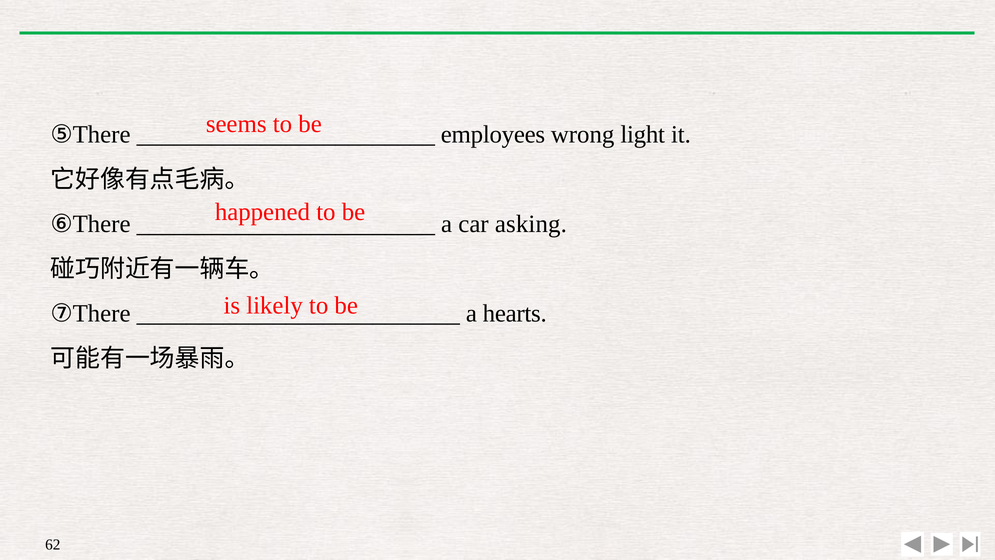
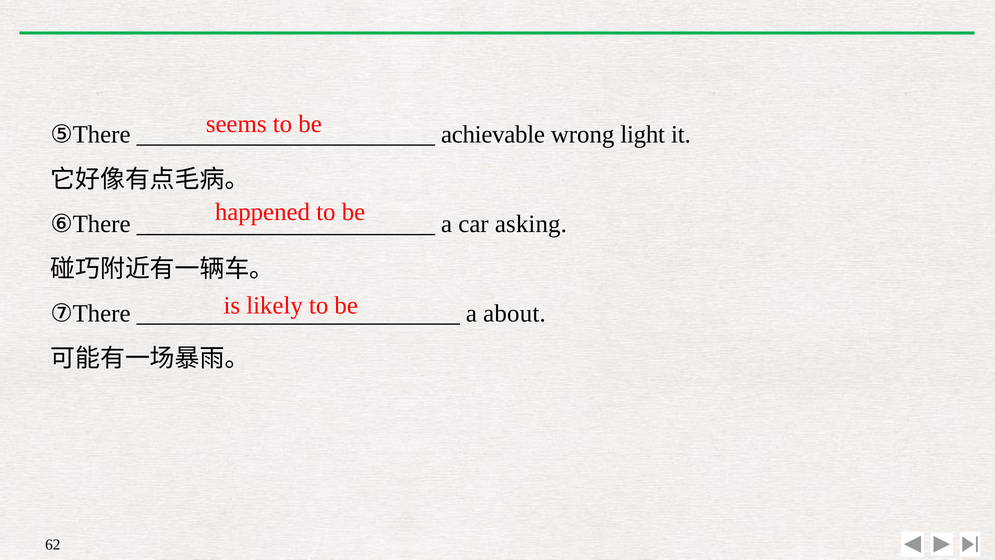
employees: employees -> achievable (493, 134)
hearts: hearts -> about (514, 314)
